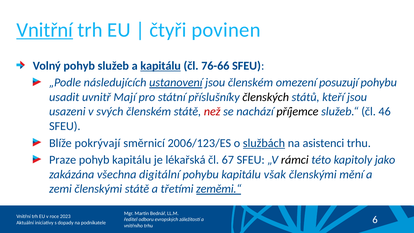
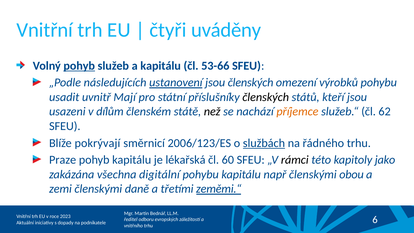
Vnitřní underline: present -> none (45, 30)
povinen: povinen -> uváděny (226, 30)
pohyb underline: none -> present (79, 66)
kapitálu underline: present -> none (161, 66)
76-66: 76-66 -> 53-66 (215, 66)
jsou členském: členském -> členských (251, 83)
posuzují: posuzují -> výrobků (339, 83)
svých: svých -> dílům (110, 112)
než colour: red -> black (212, 112)
příjemce colour: black -> orange (297, 112)
46: 46 -> 62 (385, 112)
asistenci: asistenci -> řádného (323, 143)
67: 67 -> 60 (228, 160)
však: však -> např (275, 174)
mění: mění -> obou (351, 174)
členskými státě: státě -> daně (137, 189)
